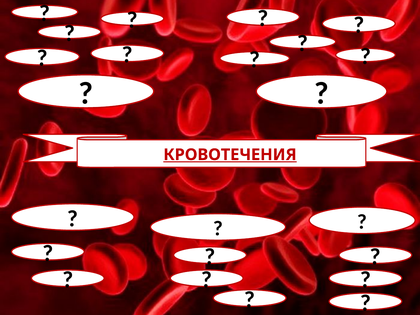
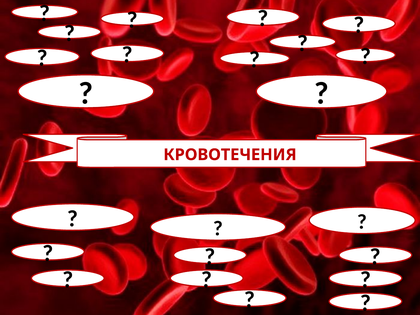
КРОВОТЕЧЕНИЯ underline: present -> none (230, 155)
